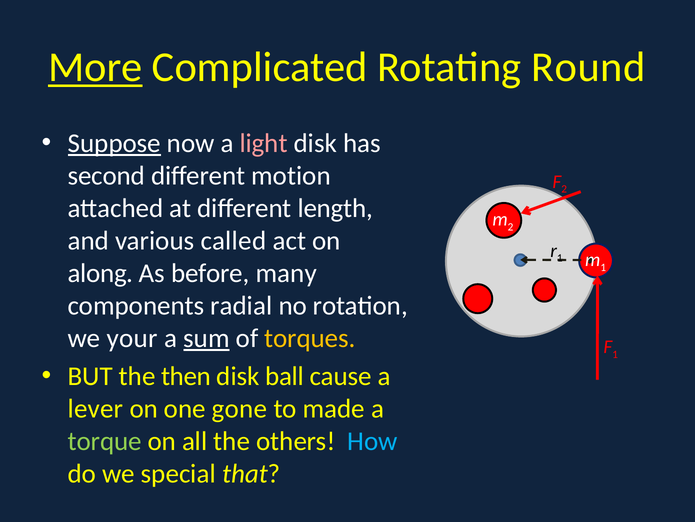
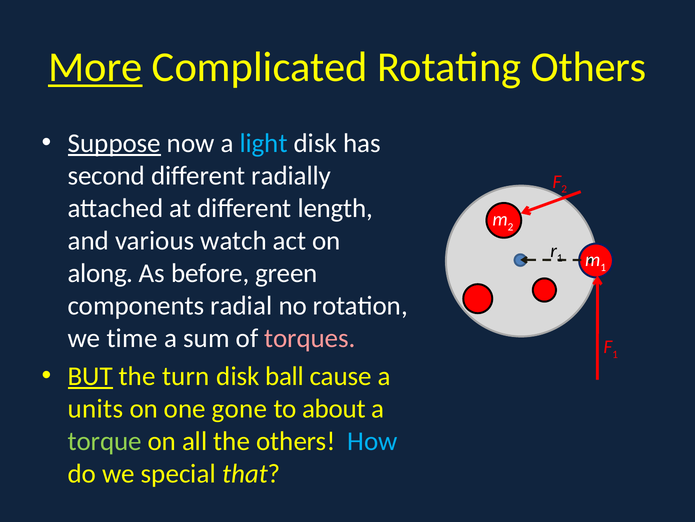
Rotating Round: Round -> Others (589, 67)
light colour: pink -> light blue (264, 143)
motion: motion -> radially (291, 176)
called: called -> watch (234, 241)
many: many -> green (286, 273)
your: your -> time (132, 338)
sum underline: present -> none (207, 338)
torques colour: yellow -> pink (310, 338)
BUT underline: none -> present (90, 376)
then: then -> turn (186, 376)
lever: lever -> units (95, 408)
made: made -> about (334, 408)
